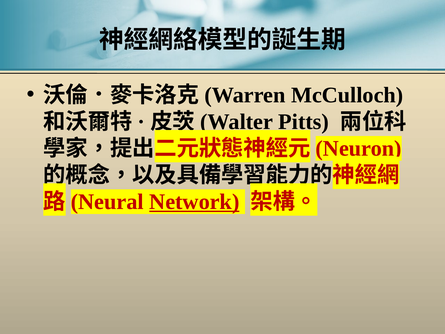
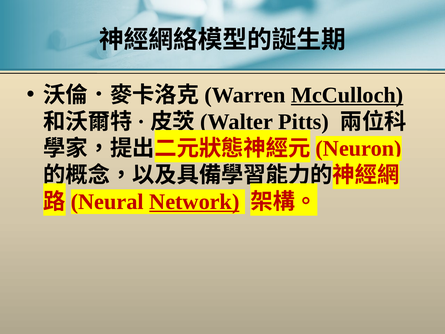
McCulloch underline: none -> present (347, 95)
